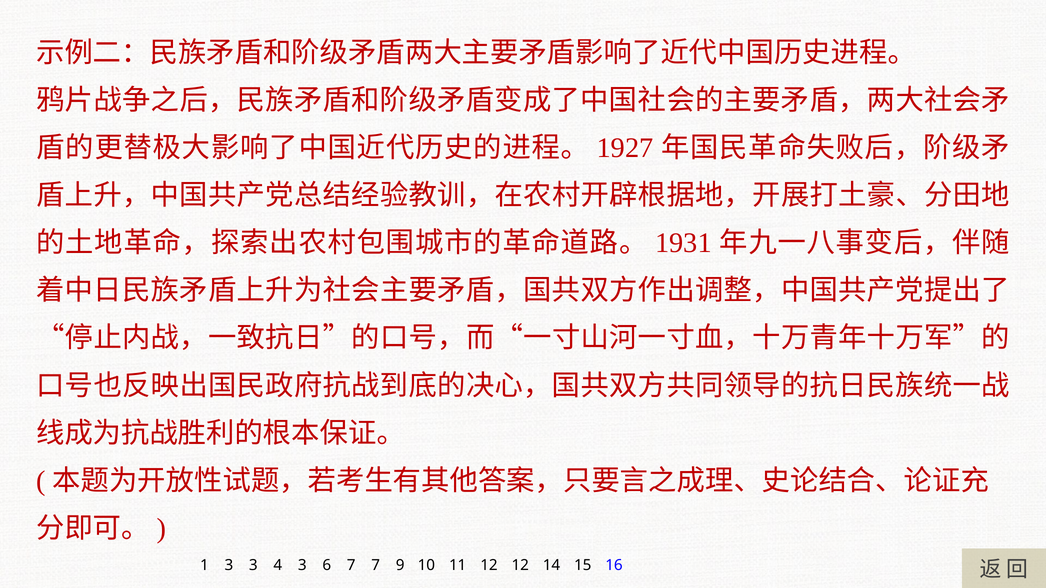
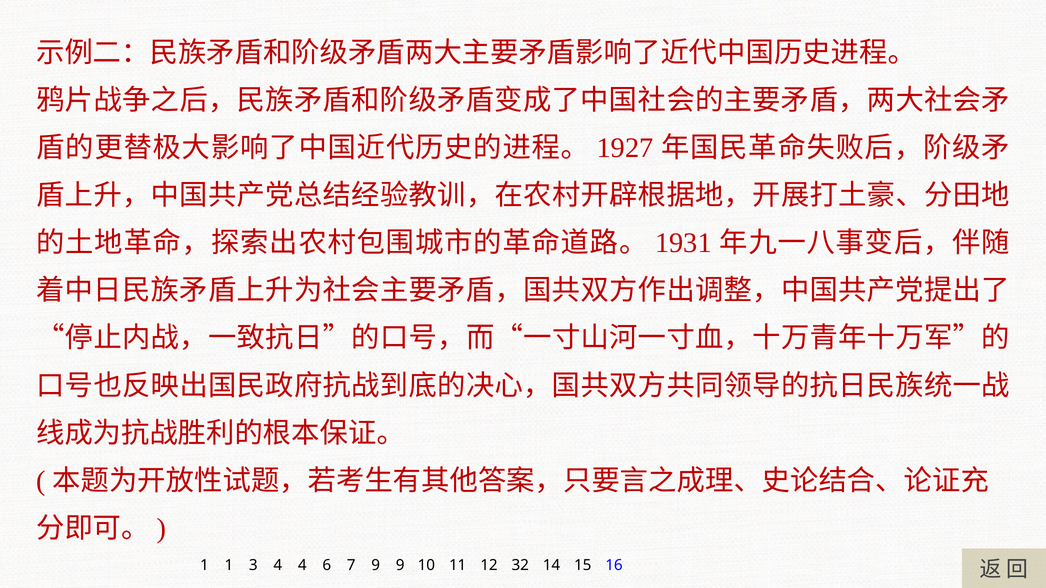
1 3: 3 -> 1 (229, 566)
4 3: 3 -> 4 (302, 566)
7 7: 7 -> 9 (376, 566)
12 12: 12 -> 32 (520, 566)
